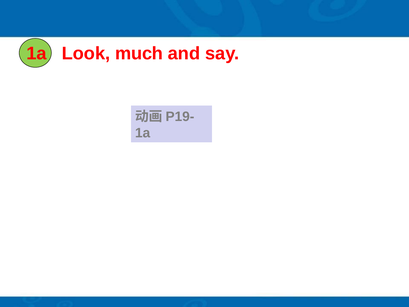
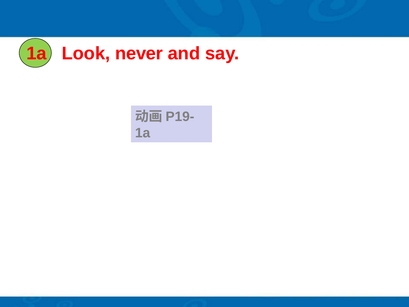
much: much -> never (139, 53)
